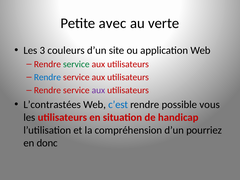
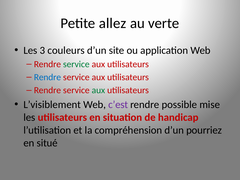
avec: avec -> allez (113, 23)
aux colour: purple -> green (98, 90)
L’contrastées: L’contrastées -> L’visiblement (52, 105)
c’est colour: blue -> purple (118, 105)
vous: vous -> mise (210, 105)
donc: donc -> situé (47, 143)
